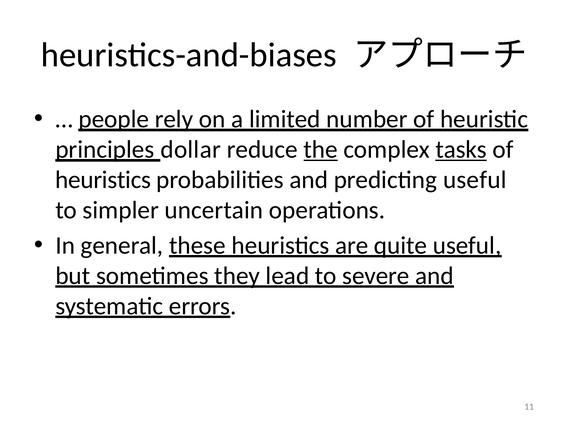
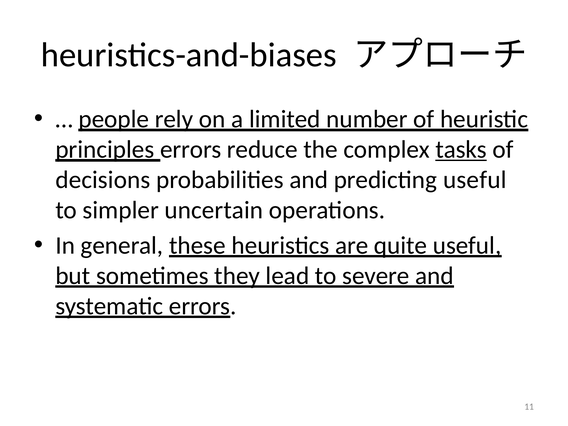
dollar: dollar -> errors (191, 149)
the underline: present -> none (321, 149)
heuristics: heuristics -> decisions (103, 180)
